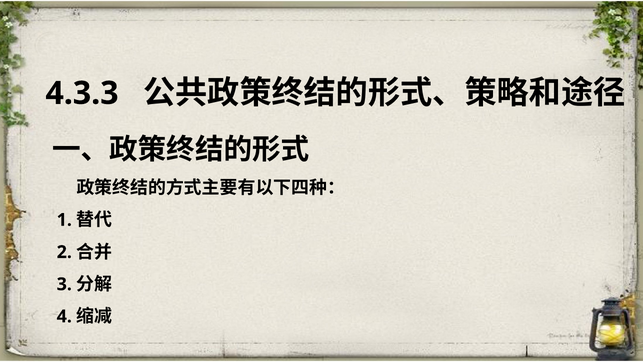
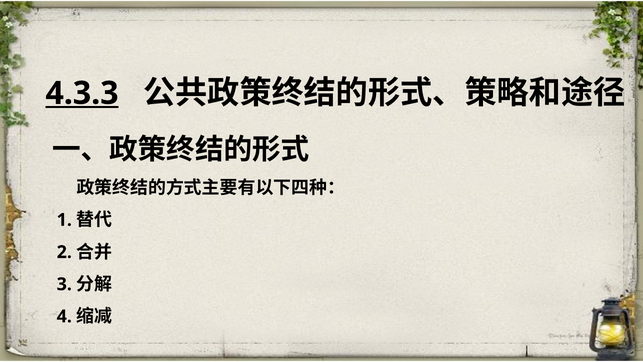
4.3.3 underline: none -> present (82, 93)
